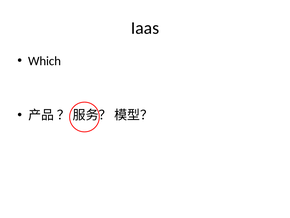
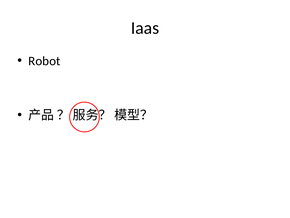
Which: Which -> Robot (44, 61)
